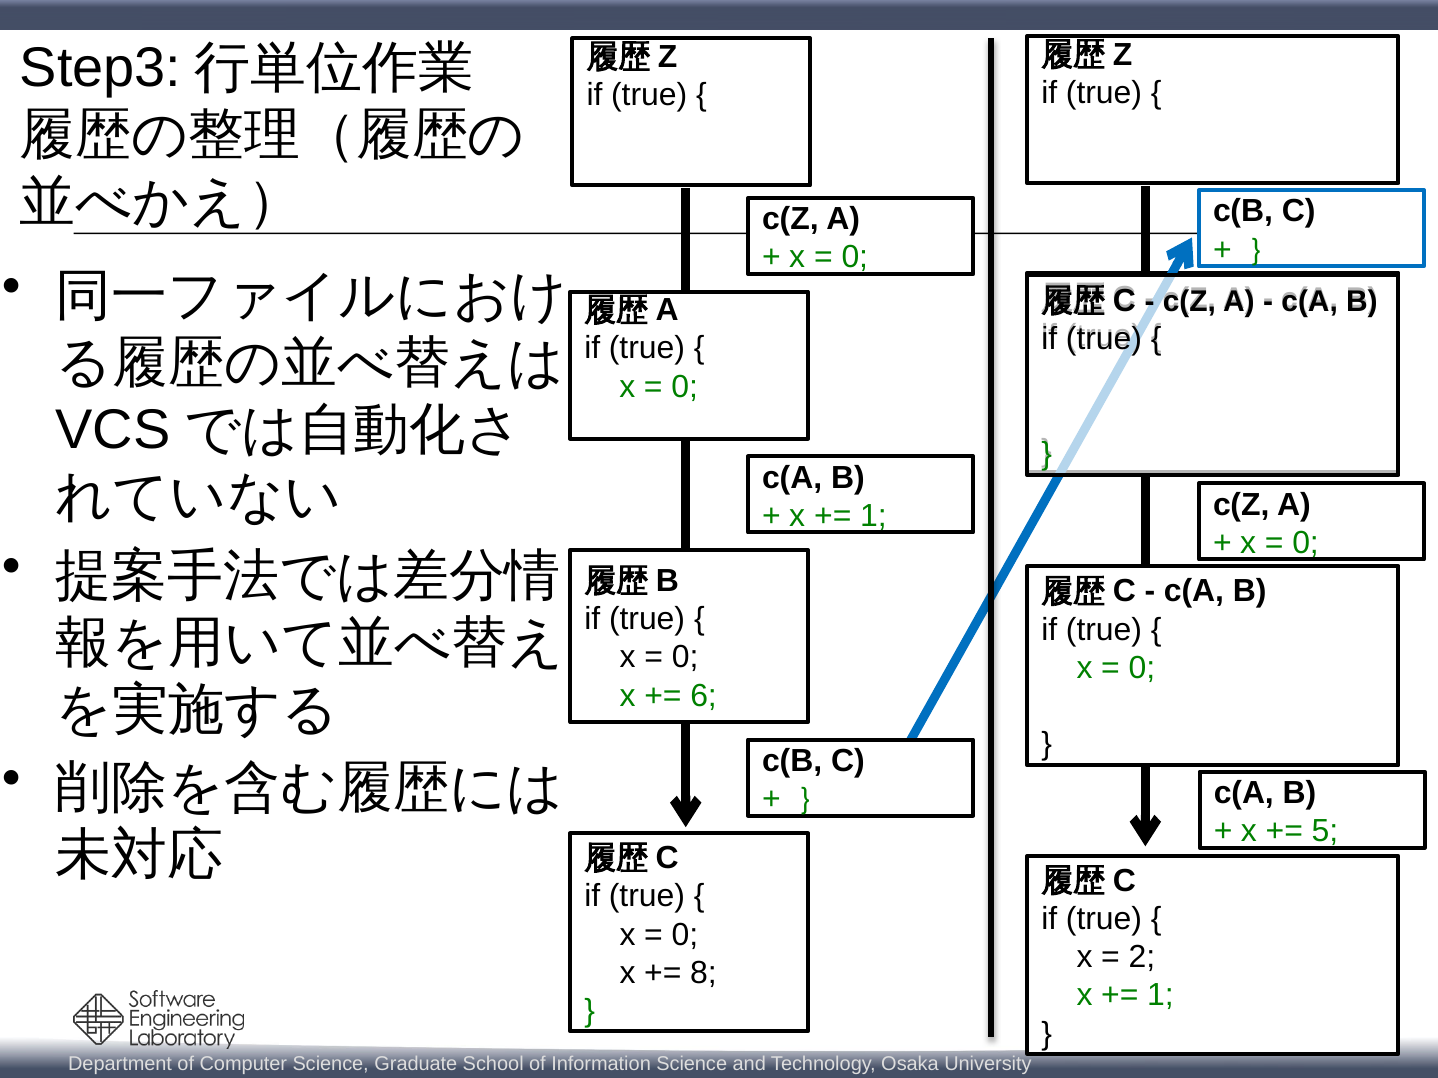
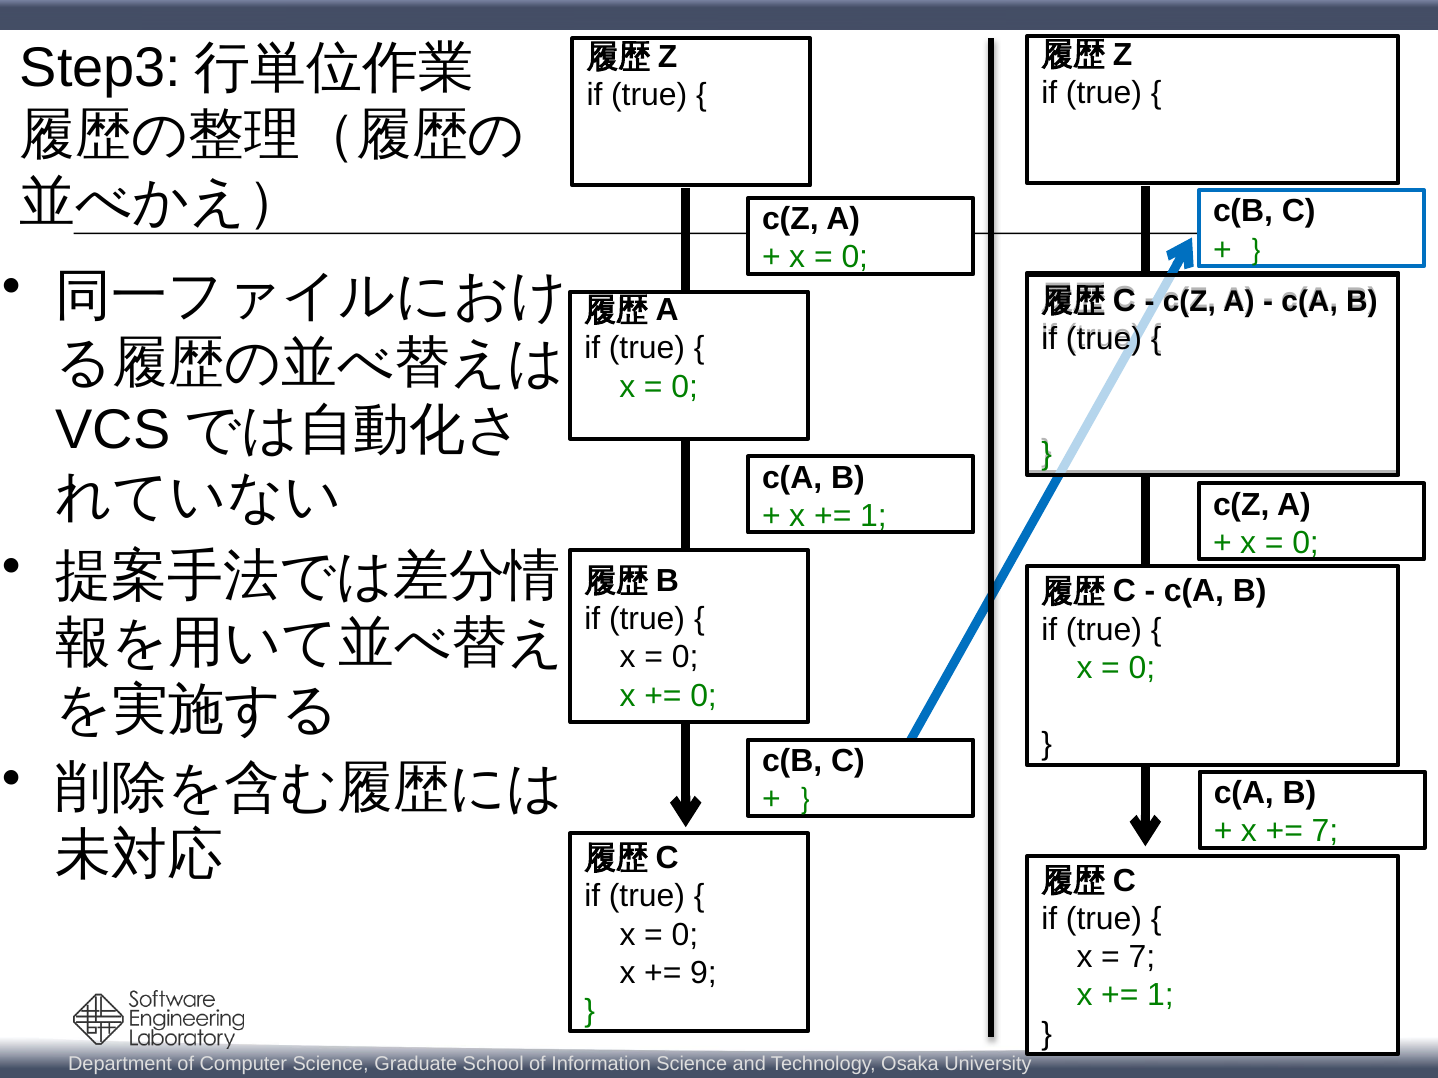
6: 6 -> 0 (704, 696)
5: 5 -> 7 (1325, 831)
2: 2 -> 7 (1142, 958)
8: 8 -> 9 (703, 973)
